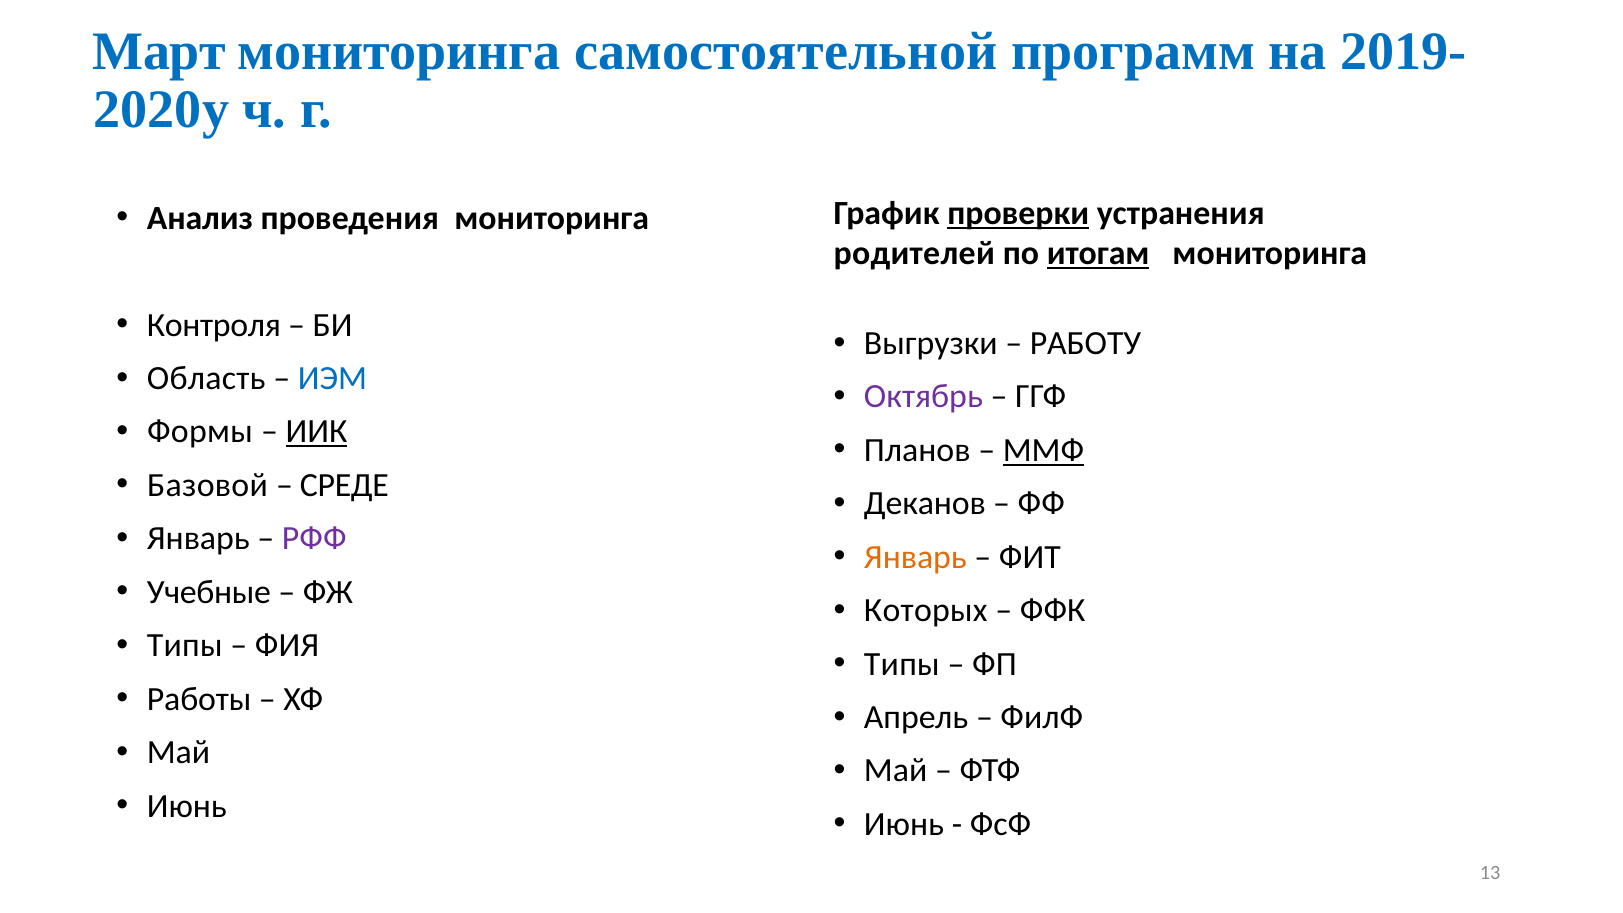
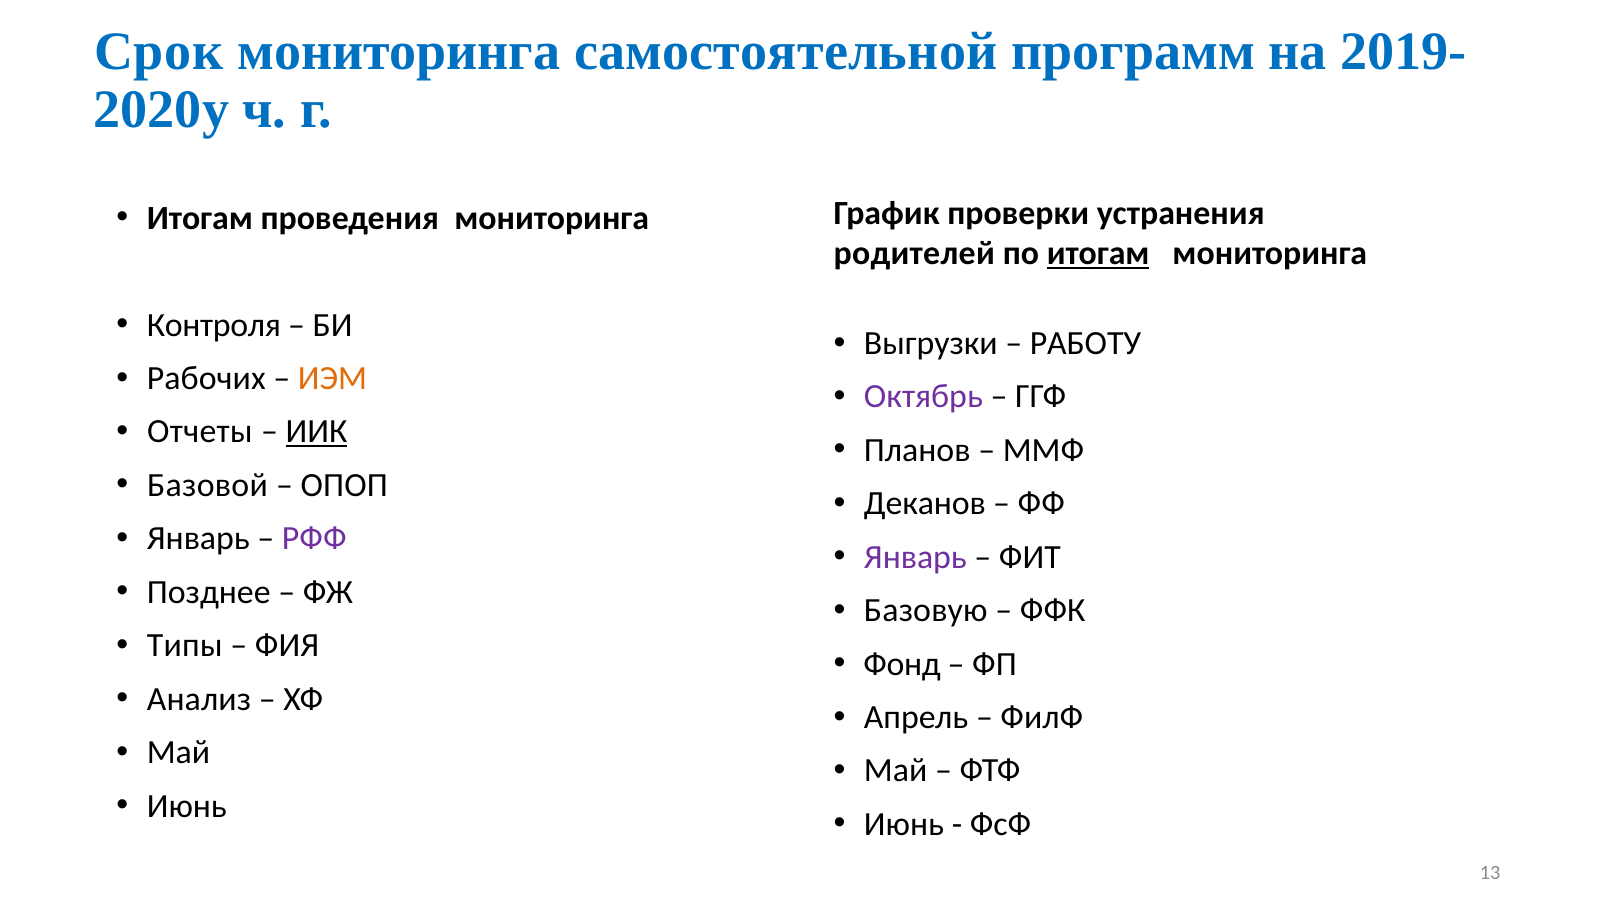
Март: Март -> Срок (159, 51)
проверки underline: present -> none (1018, 213)
Анализ: Анализ -> Итогам (200, 218)
Область: Область -> Рабочих (206, 378)
ИЭМ colour: blue -> orange (332, 378)
Формы: Формы -> Отчеты (200, 432)
ММФ underline: present -> none (1044, 450)
СРЕДЕ: СРЕДЕ -> ОПОП (344, 485)
Январь colour: orange -> purple (915, 557)
Учебные: Учебные -> Позднее (209, 592)
Которых: Которых -> Базовую (926, 610)
Типы: Типы -> Фонд (902, 664)
Работы: Работы -> Анализ (199, 699)
